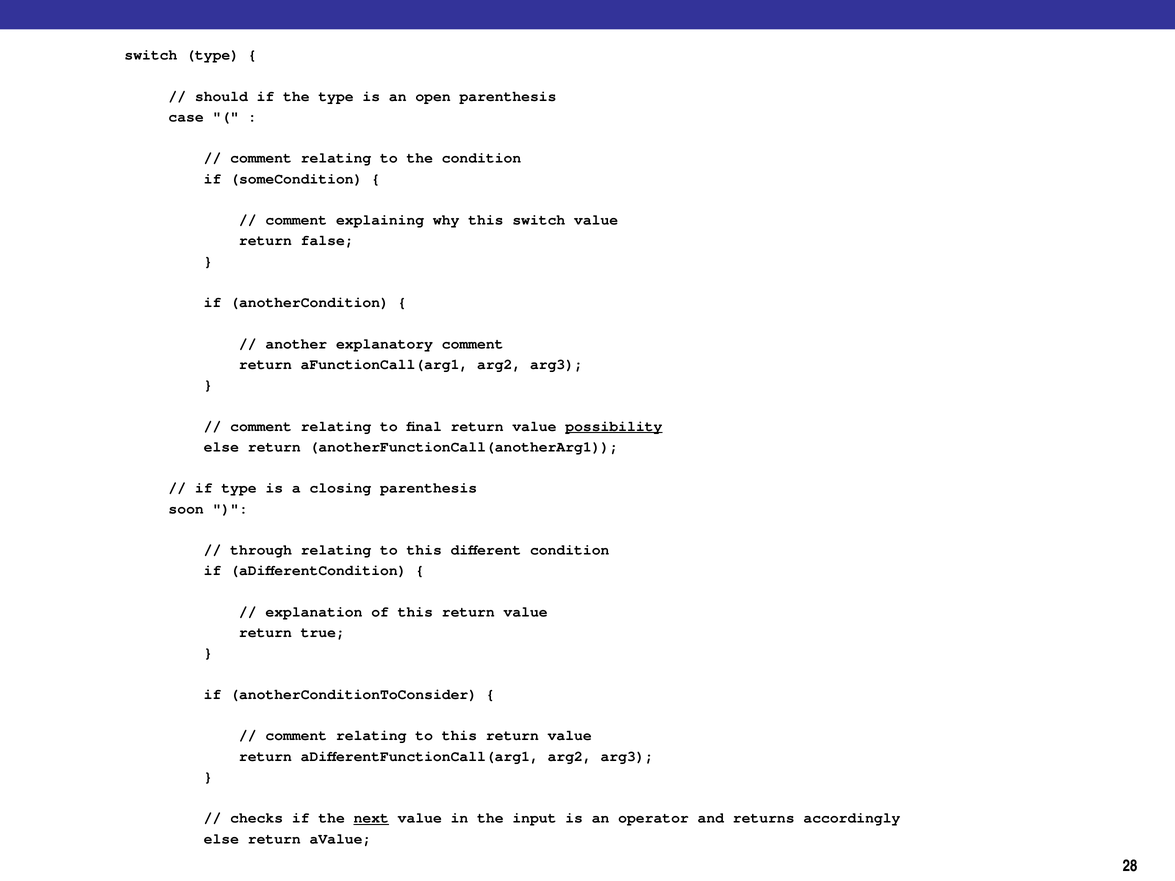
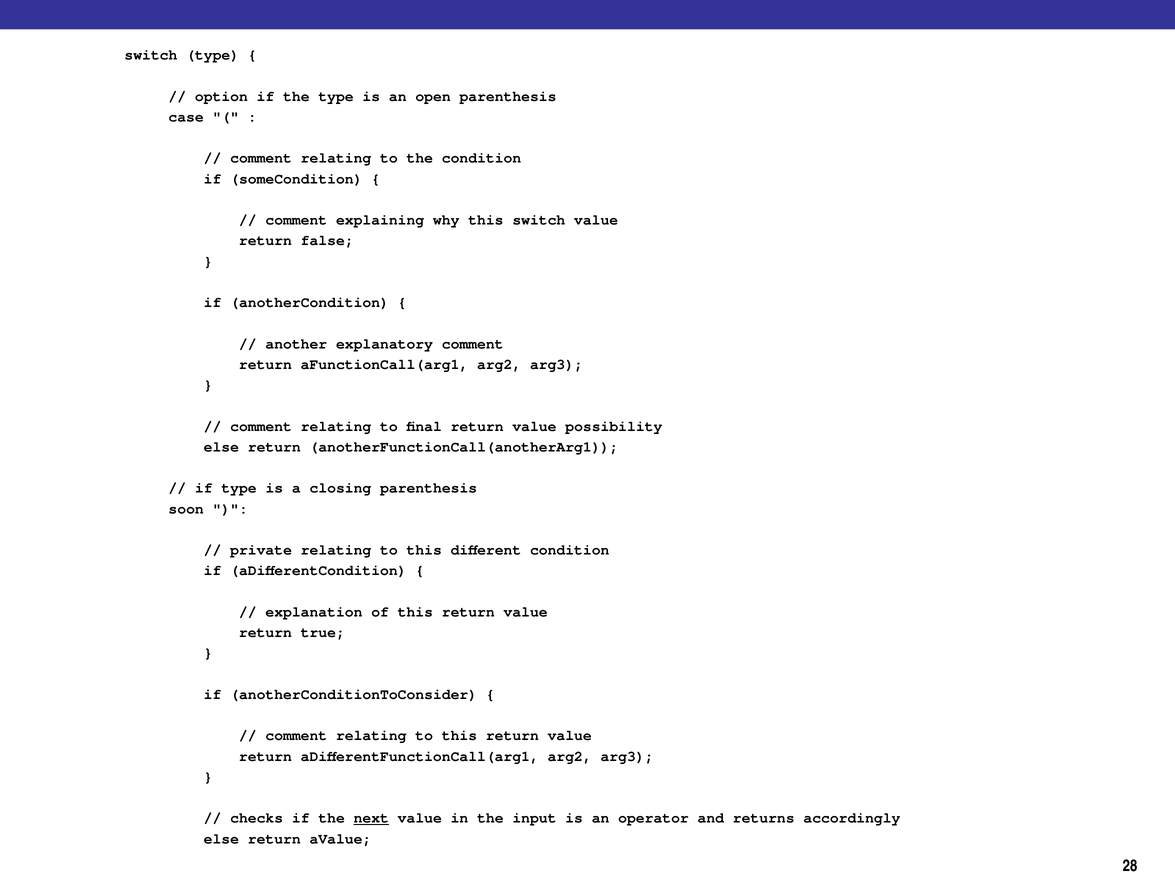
should: should -> option (221, 96)
possibility underline: present -> none (614, 426)
through: through -> private (261, 550)
